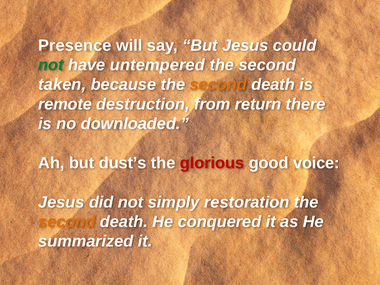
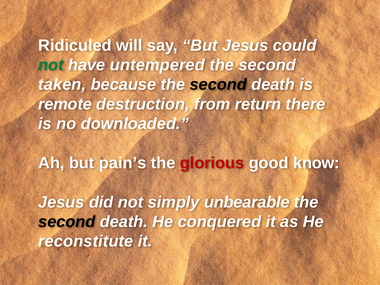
Presence: Presence -> Ridiculed (75, 45)
second colour: orange -> black (218, 85)
dust’s: dust’s -> pain’s (123, 163)
voice: voice -> know (316, 163)
restoration: restoration -> unbearable (247, 202)
second colour: orange -> black (67, 222)
summarized: summarized -> reconstitute (86, 241)
